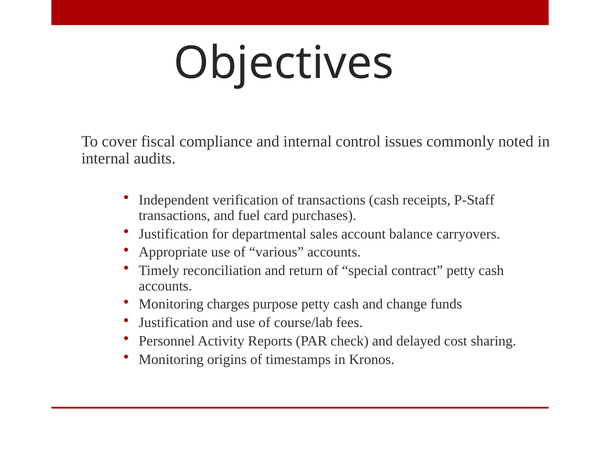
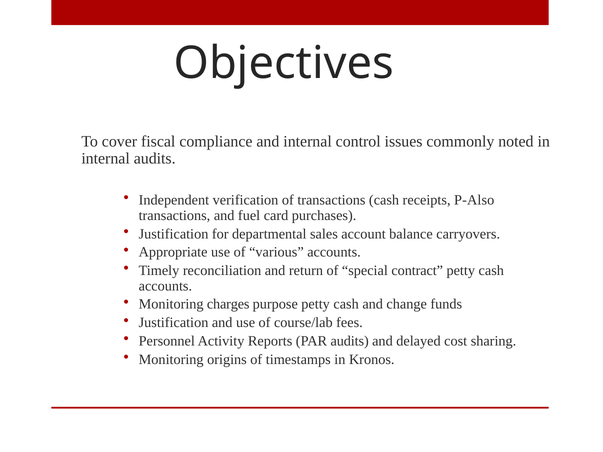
P-Staff: P-Staff -> P-Also (474, 200)
PAR check: check -> audits (350, 341)
